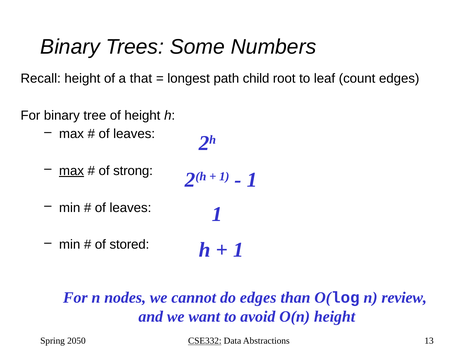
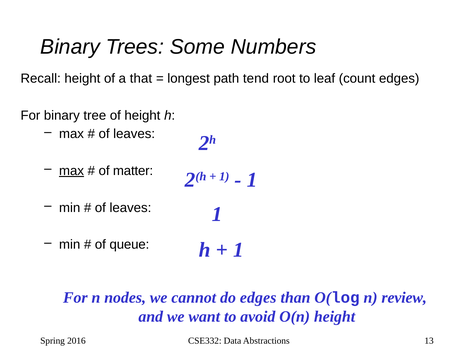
child: child -> tend (256, 78)
strong: strong -> matter (133, 171)
stored: stored -> queue (129, 244)
2050: 2050 -> 2016 (76, 340)
CSE332 underline: present -> none (205, 340)
